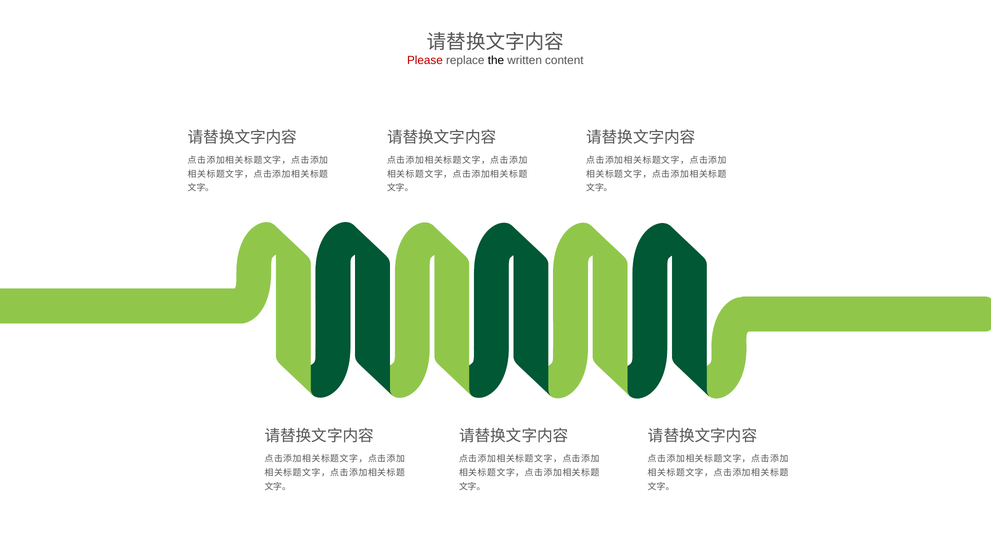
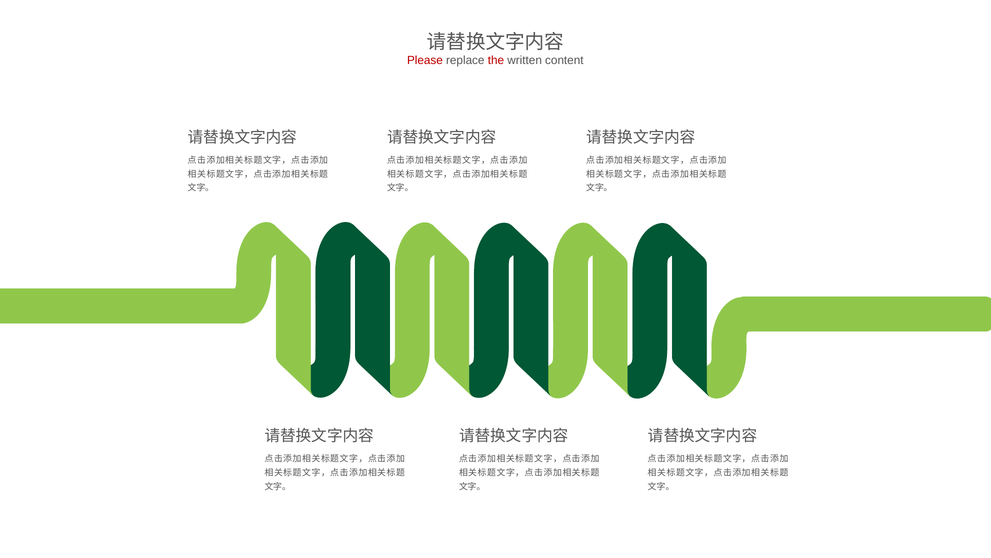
the colour: black -> red (496, 60)
